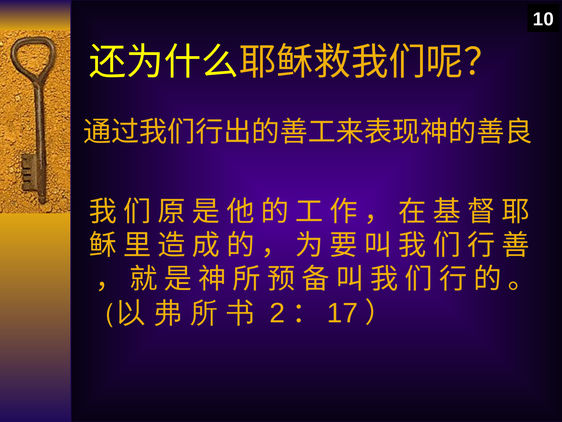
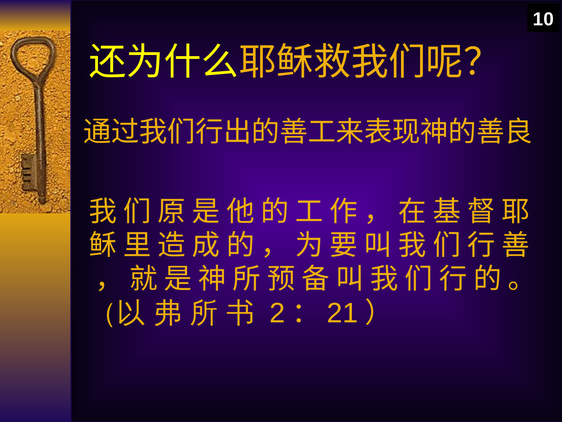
17: 17 -> 21 (342, 313)
